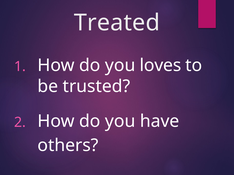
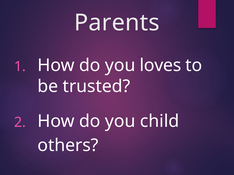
Treated: Treated -> Parents (117, 23)
have: have -> child (160, 121)
